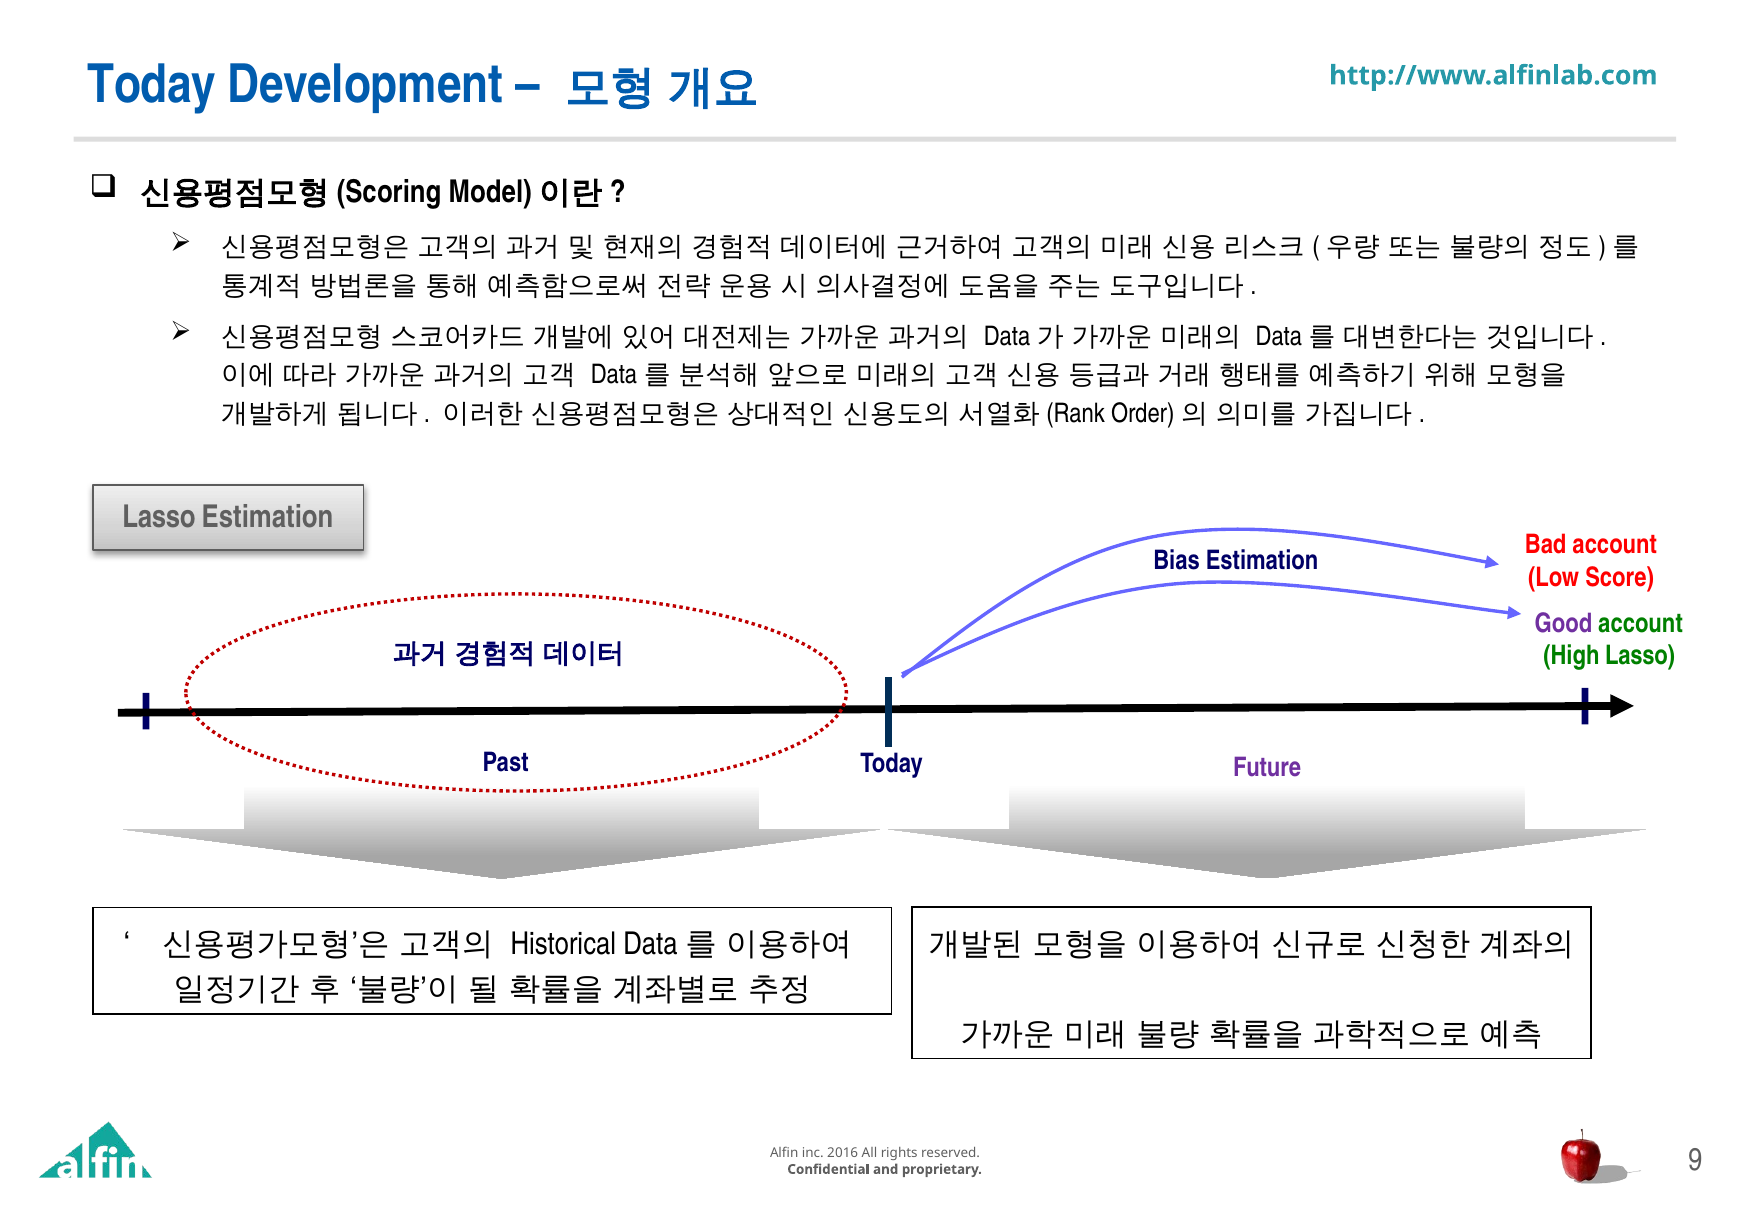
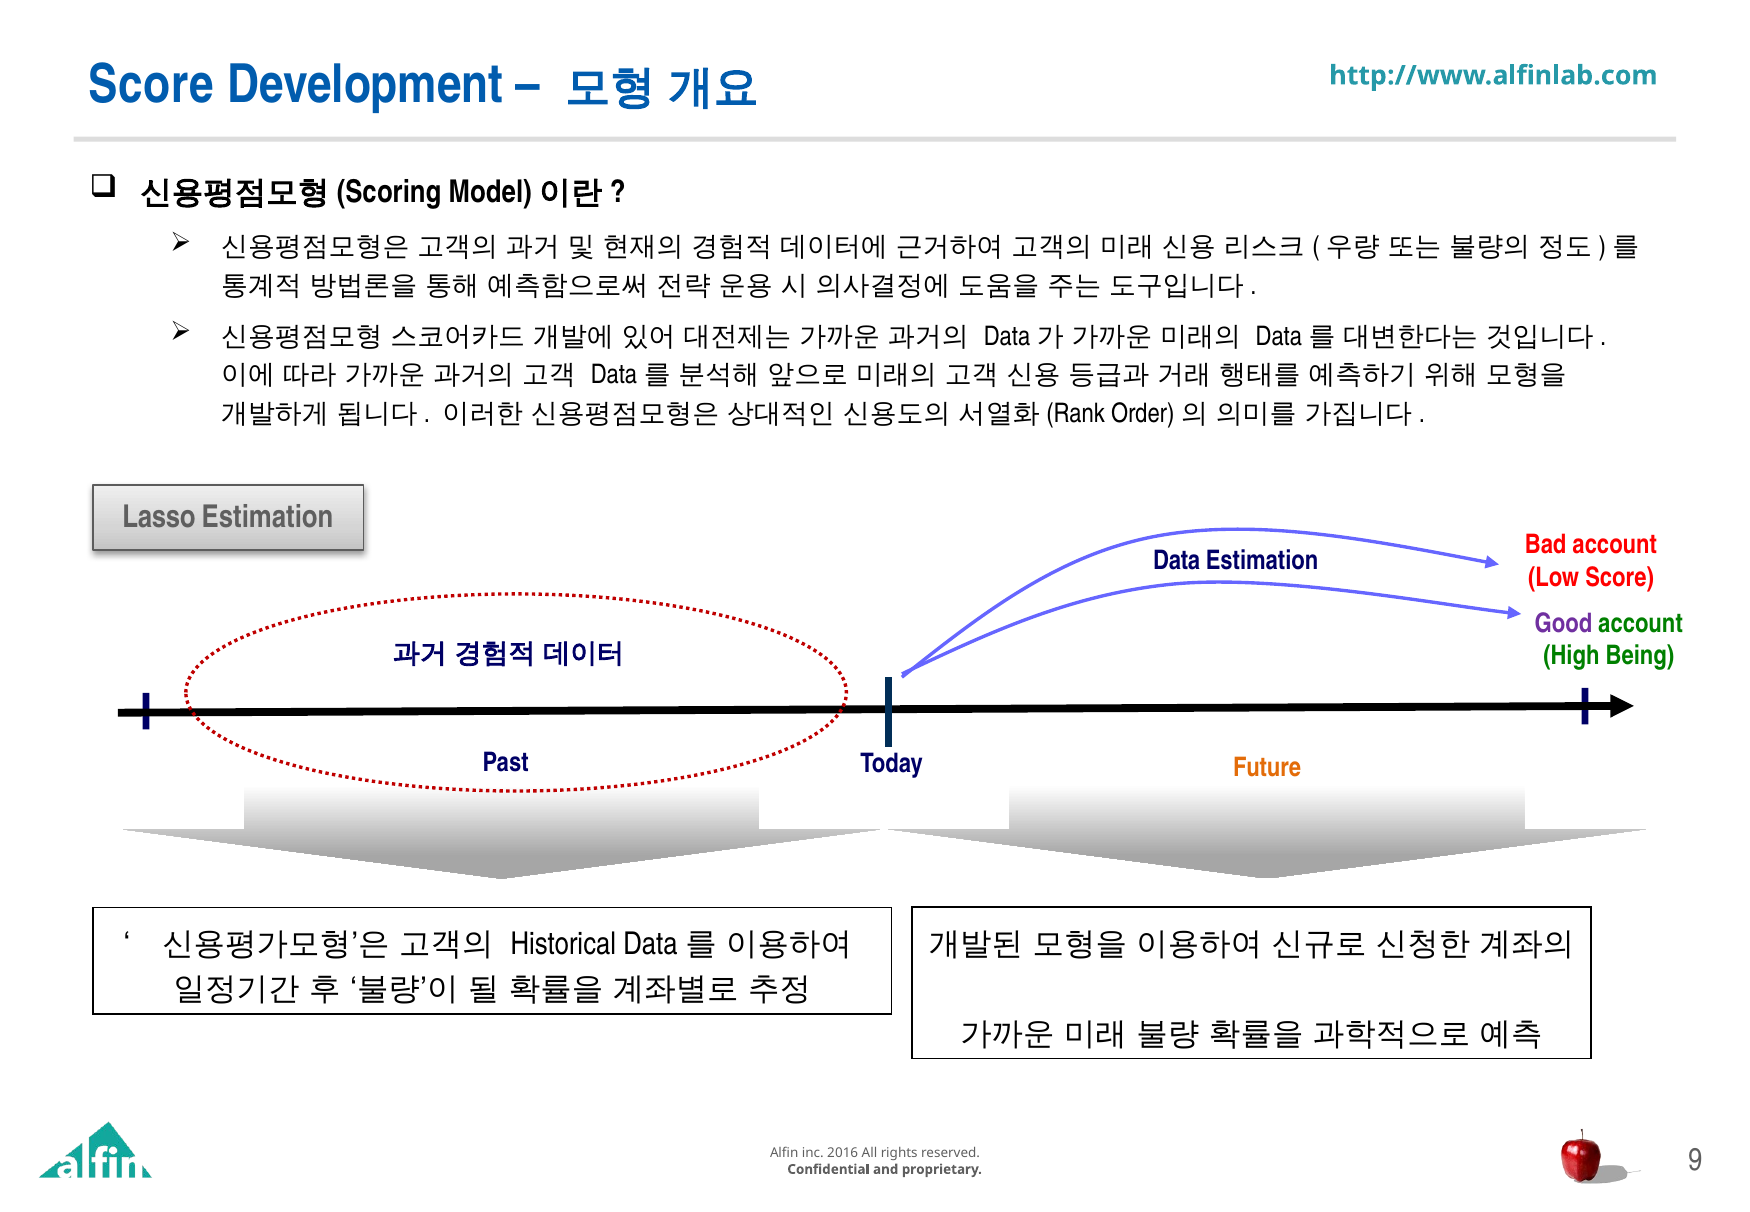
Today: Today -> Score (151, 84)
Bias: Bias -> Data (1177, 561)
High Lasso: Lasso -> Being (1640, 655)
Future colour: purple -> orange (1267, 767)
